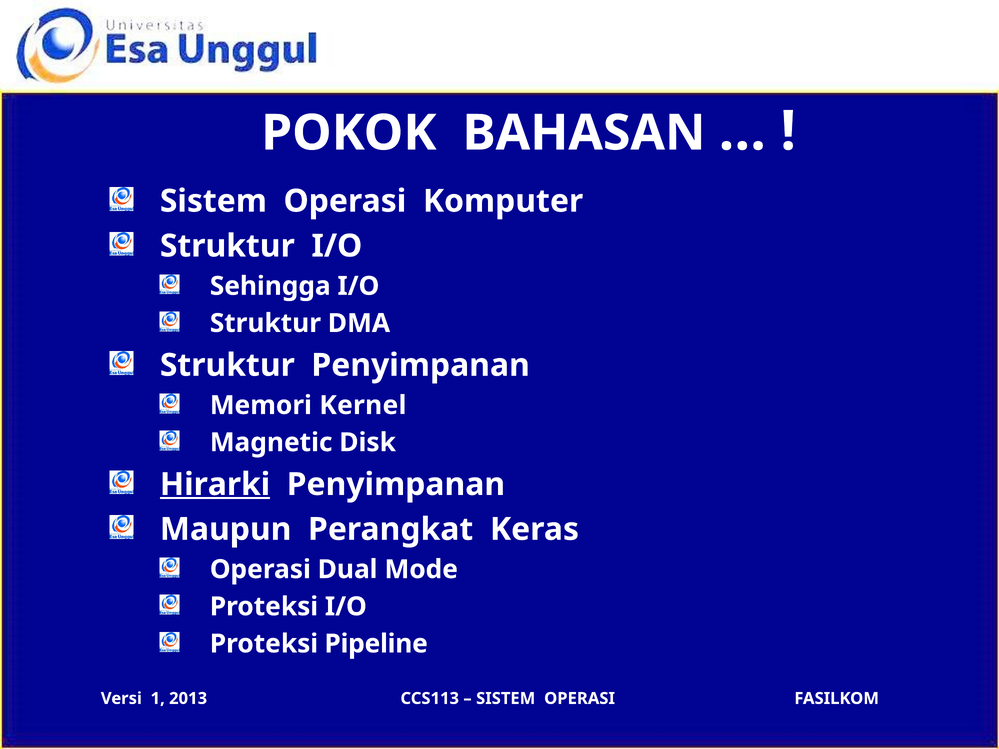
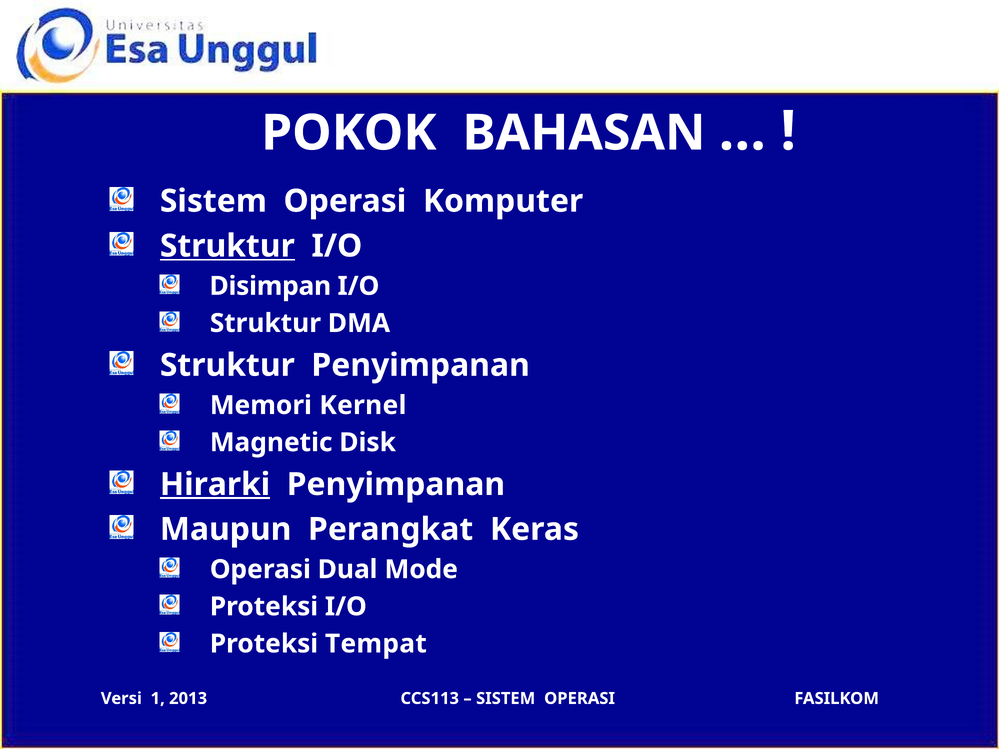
Struktur underline: none -> present (227, 246)
Sehingga: Sehingga -> Disimpan (270, 286)
Pipeline: Pipeline -> Tempat (376, 644)
